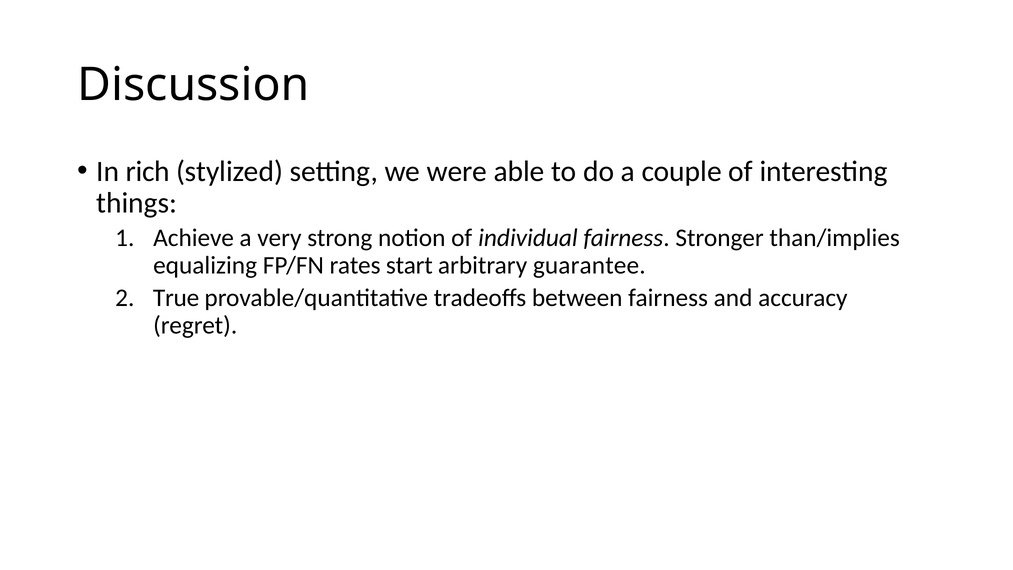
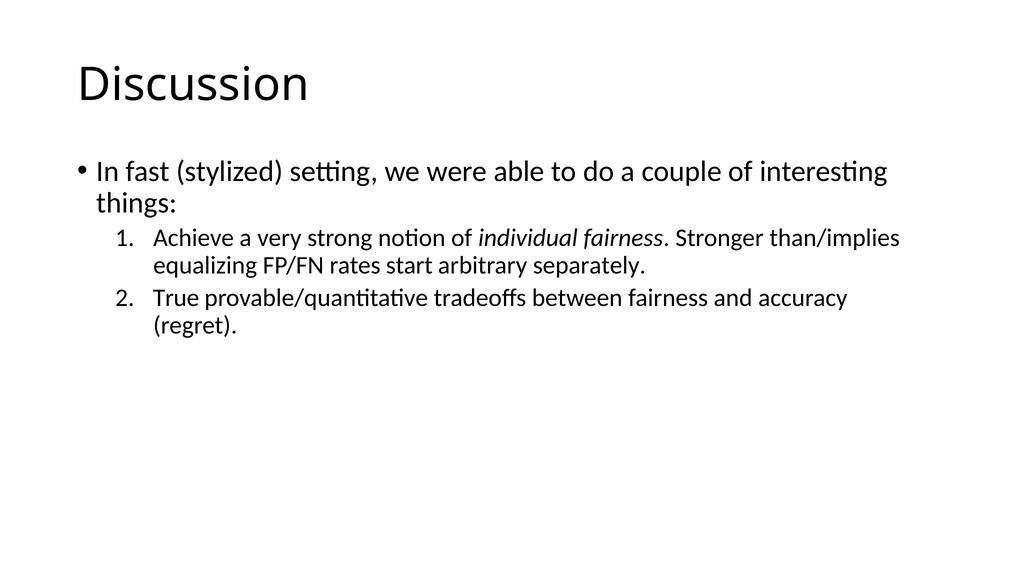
rich: rich -> fast (148, 171)
guarantee: guarantee -> separately (589, 265)
